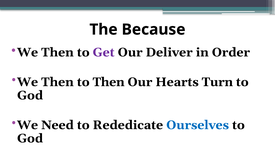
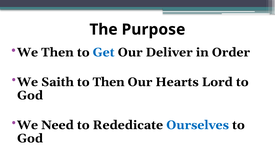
Because: Because -> Purpose (153, 29)
Get colour: purple -> blue (104, 52)
Then: Then -> Saith (58, 82)
Turn: Turn -> Lord (217, 82)
